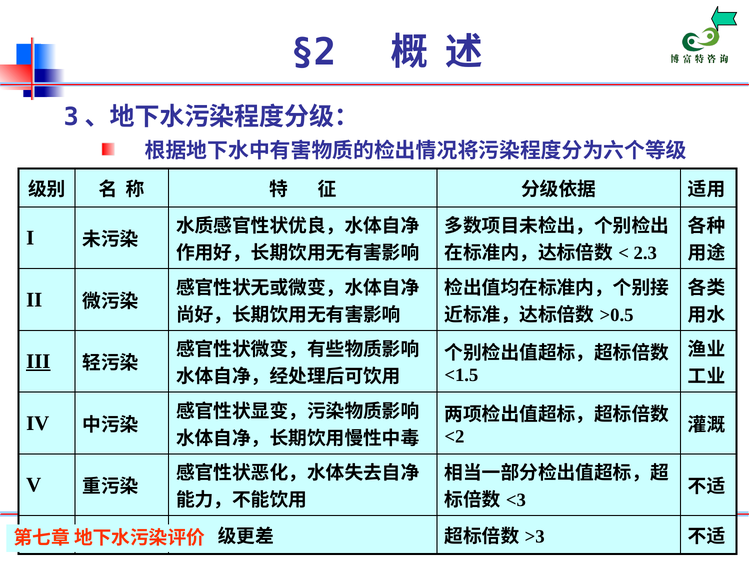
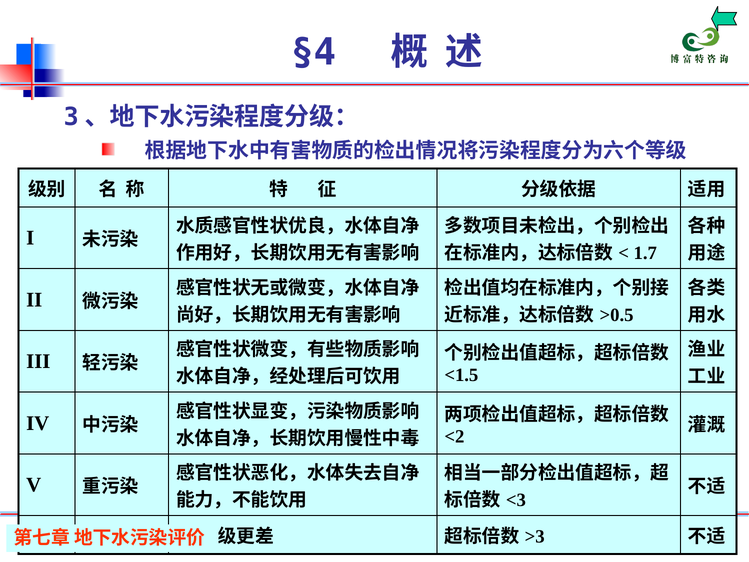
§2: §2 -> §4 (314, 53)
2.3: 2.3 -> 1.7 (645, 253)
III underline: present -> none (38, 361)
